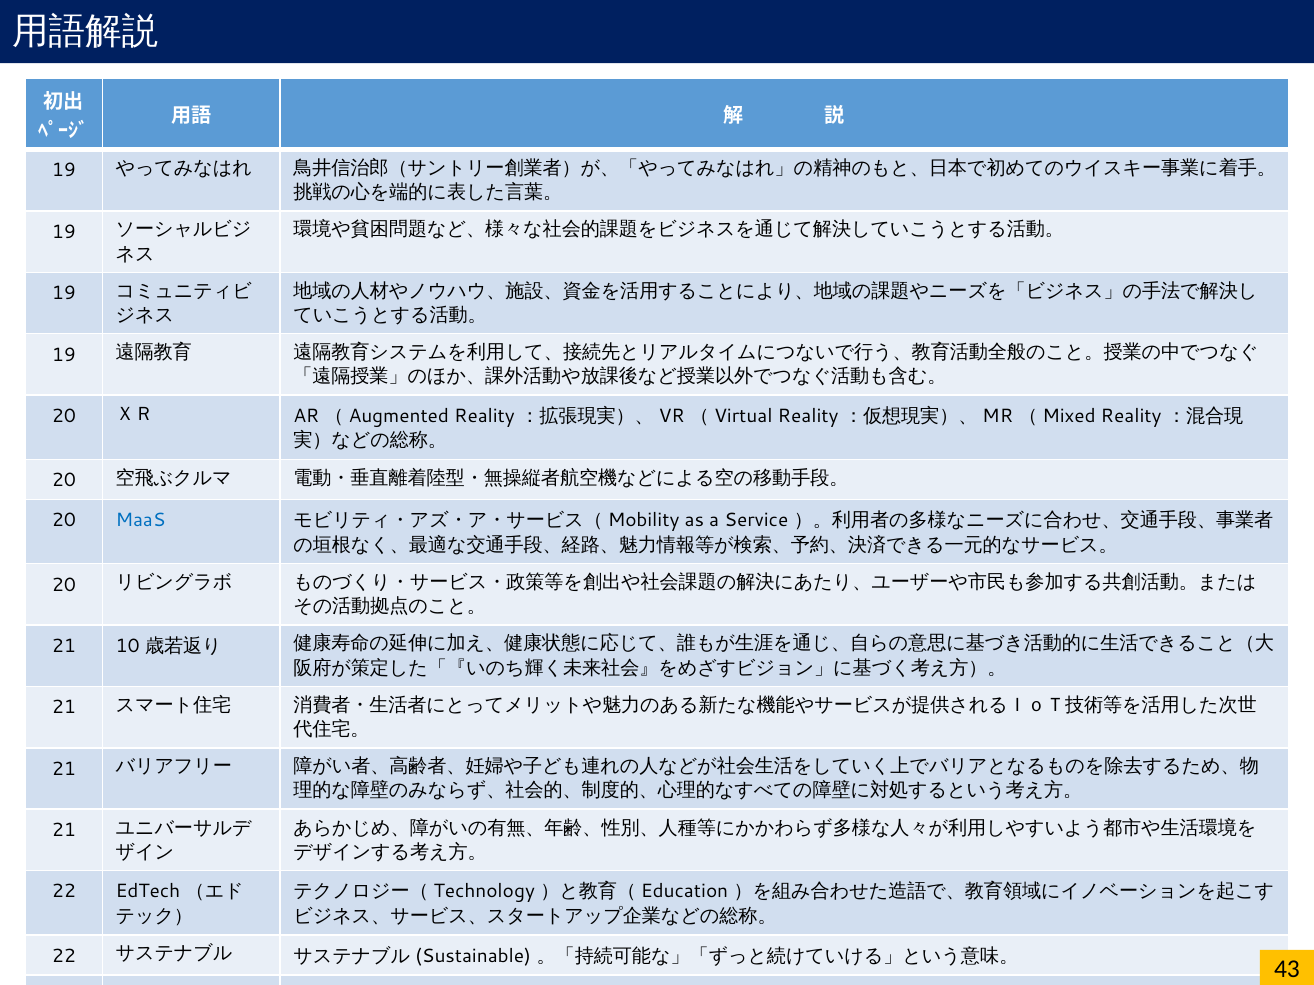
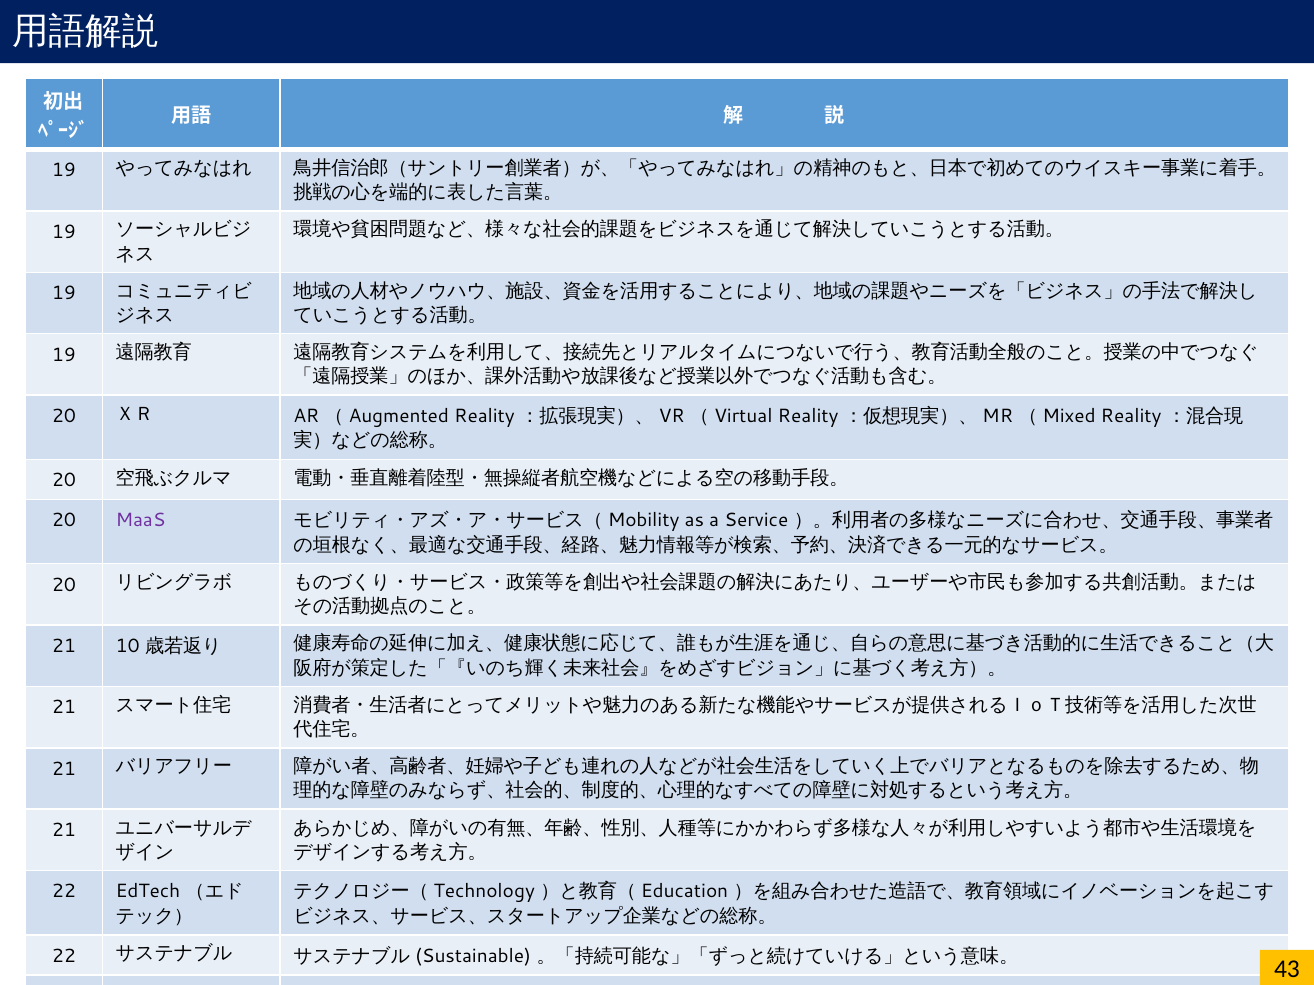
MaaS colour: blue -> purple (141, 521)
